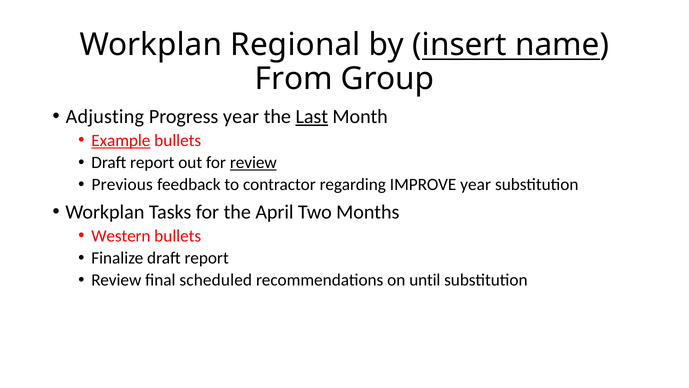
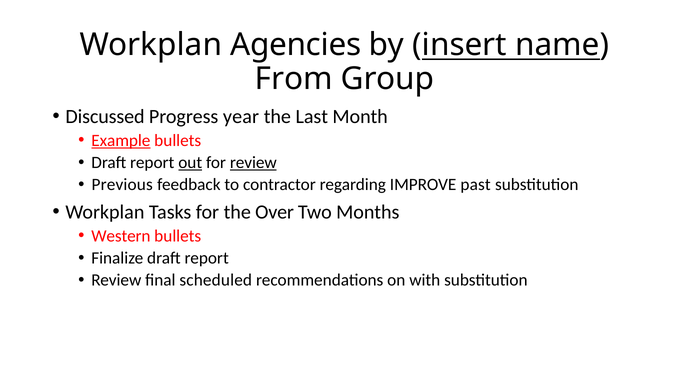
Regional: Regional -> Agencies (296, 45)
Adjusting: Adjusting -> Discussed (105, 116)
Last underline: present -> none (312, 116)
out underline: none -> present (190, 162)
IMPROVE year: year -> past (476, 185)
April: April -> Over (275, 212)
until: until -> with (425, 280)
